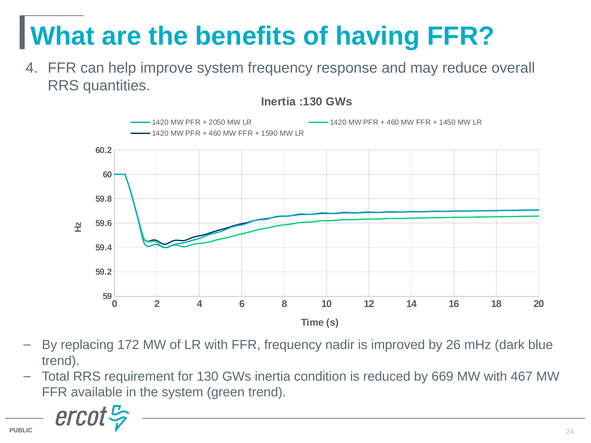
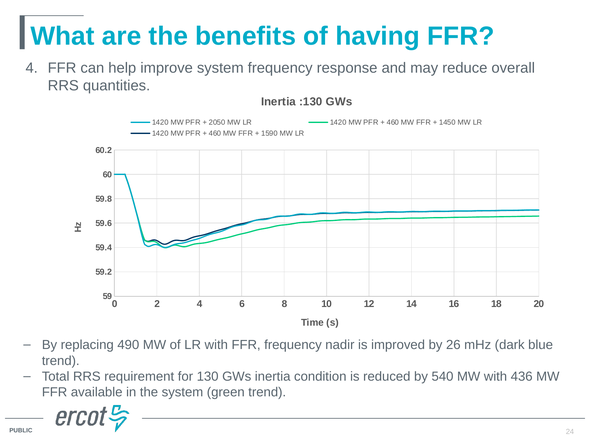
172: 172 -> 490 (128, 345)
669: 669 -> 540 (442, 377)
467: 467 -> 436 (522, 377)
